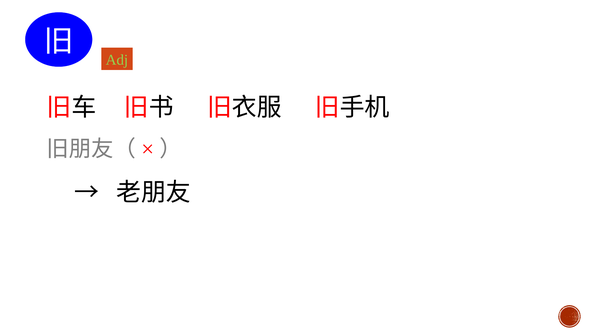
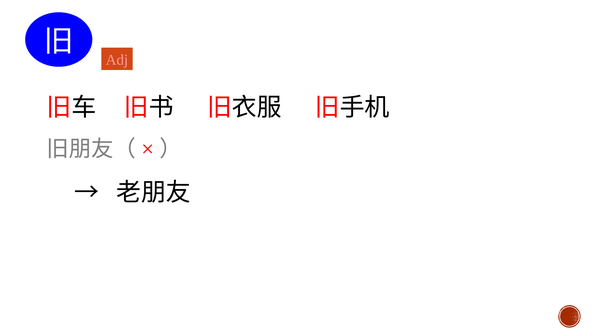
Adj colour: light green -> pink (117, 60)
